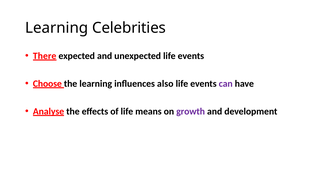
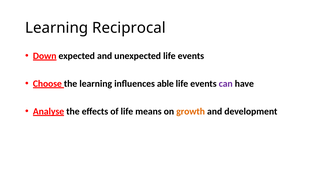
Celebrities: Celebrities -> Reciprocal (129, 28)
There: There -> Down (45, 56)
also: also -> able (165, 83)
growth colour: purple -> orange (191, 111)
